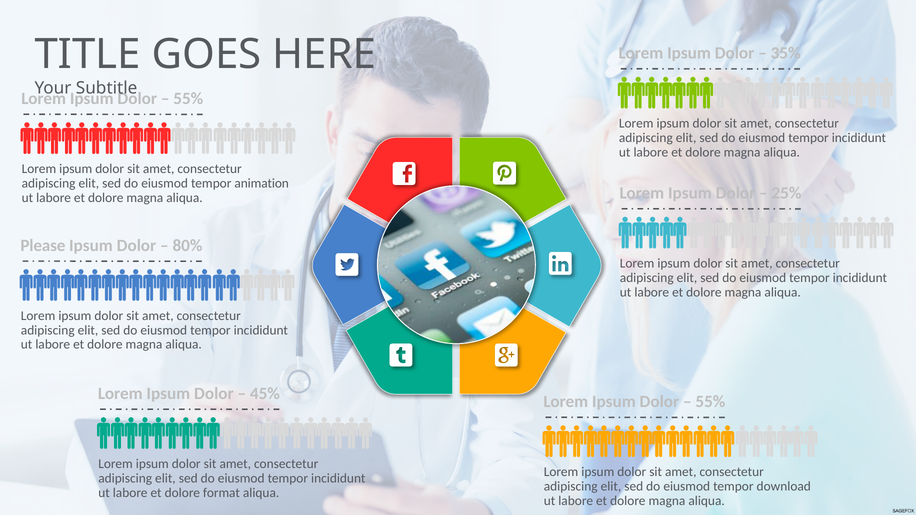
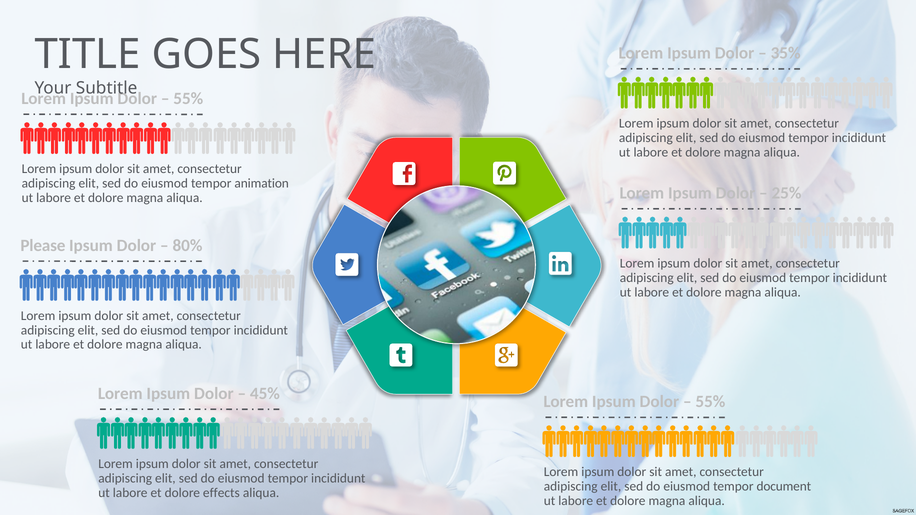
download: download -> document (784, 487)
format: format -> effects (221, 493)
